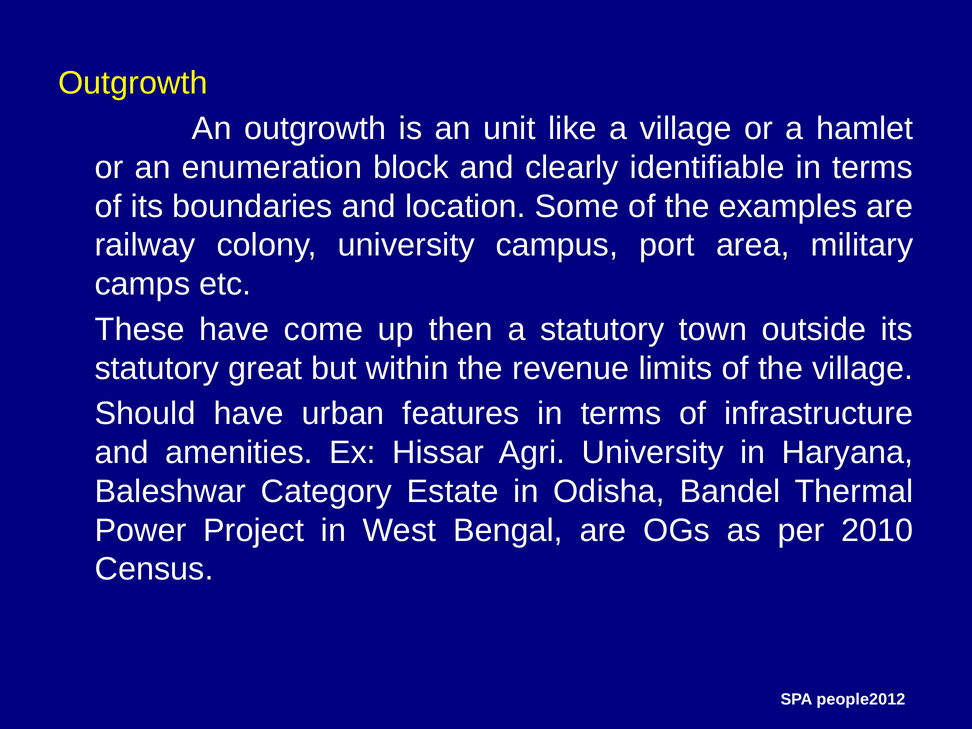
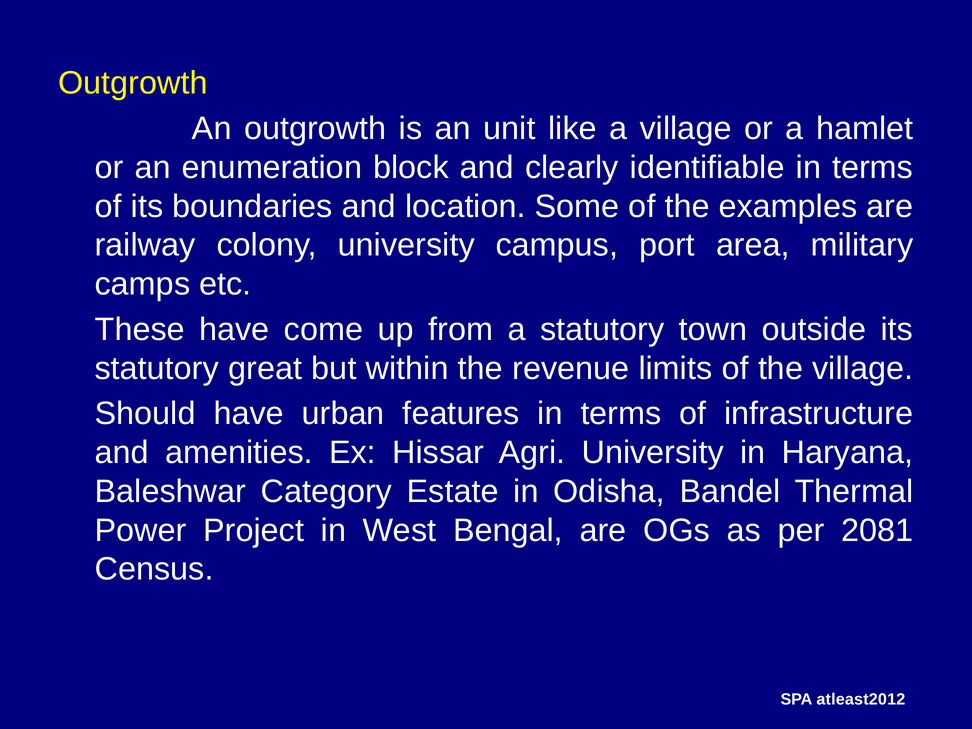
then: then -> from (461, 330)
2010: 2010 -> 2081 (877, 530)
people2012: people2012 -> atleast2012 (861, 699)
